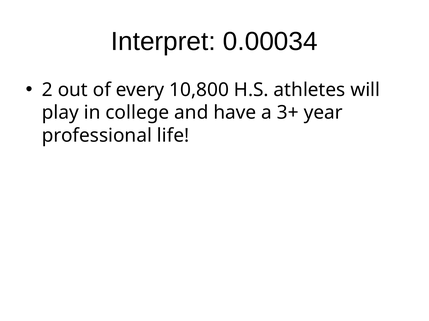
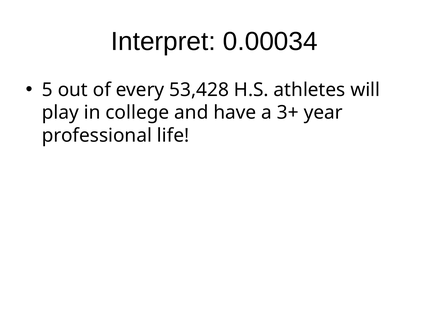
2: 2 -> 5 (47, 90)
10,800: 10,800 -> 53,428 (199, 90)
